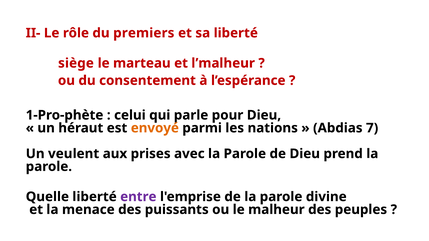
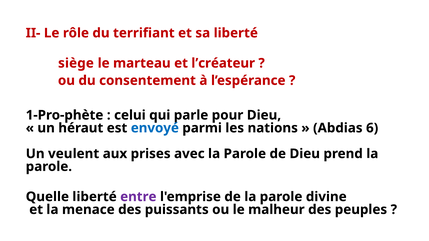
premiers: premiers -> terrifiant (144, 33)
l’malheur: l’malheur -> l’créateur (223, 63)
envoyé colour: orange -> blue (155, 128)
7: 7 -> 6 (372, 128)
